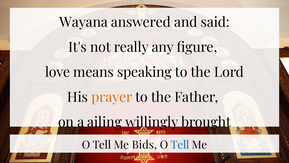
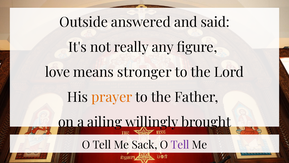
Wayana: Wayana -> Outside (84, 22)
speaking: speaking -> stronger (144, 72)
Bids: Bids -> Sack (145, 145)
Tell colour: blue -> purple (180, 145)
